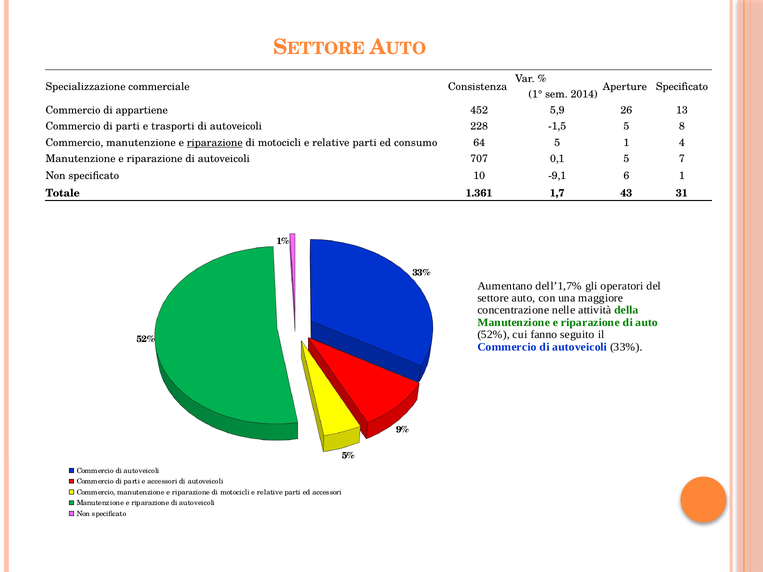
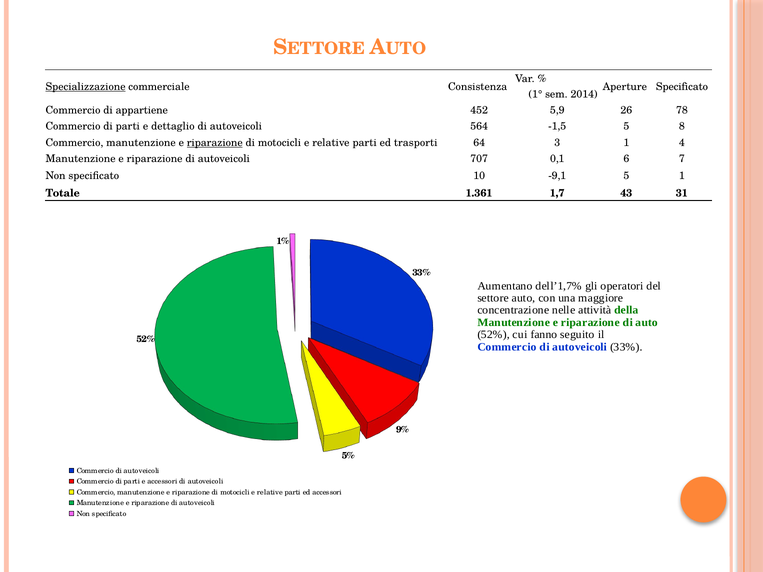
Specializzazione underline: none -> present (86, 87)
13: 13 -> 78 (682, 110)
trasporti: trasporti -> dettaglio (173, 127)
228: 228 -> 564 (479, 127)
consumo: consumo -> trasporti (416, 143)
64 5: 5 -> 3 (557, 143)
0,1 5: 5 -> 6 (626, 159)
-9,1 6: 6 -> 5 (626, 176)
